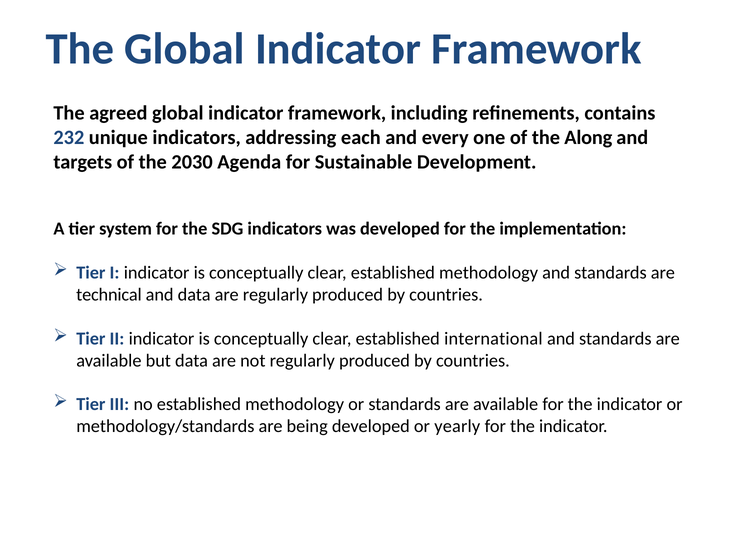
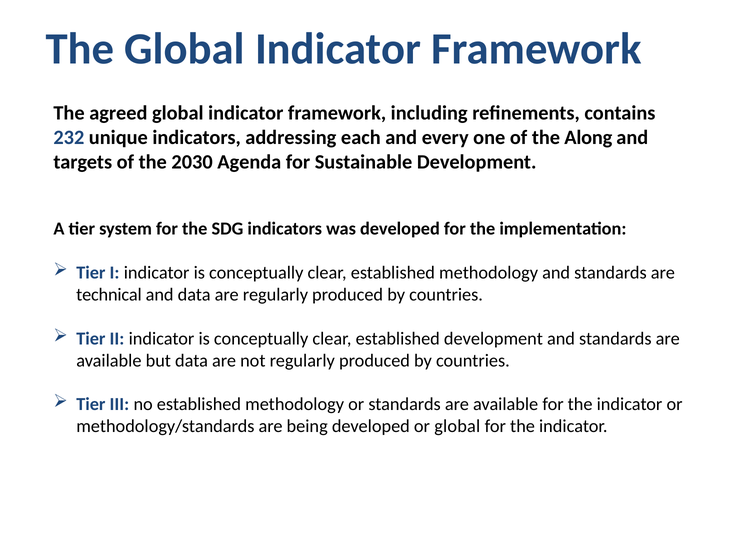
established international: international -> development (493, 339)
or yearly: yearly -> global (457, 426)
